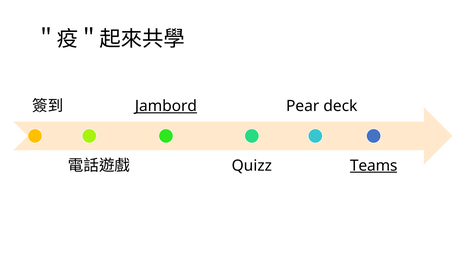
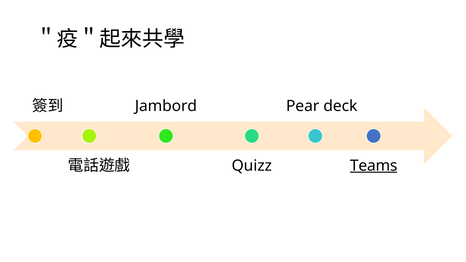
Jambord underline: present -> none (166, 106)
